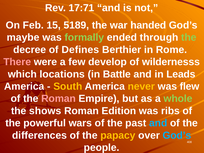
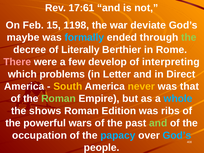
17:71: 17:71 -> 17:61 (81, 8)
5189: 5189 -> 1198 (76, 25)
handed: handed -> deviate (148, 25)
formally colour: light green -> light blue (84, 37)
Defines: Defines -> Literally (80, 50)
wildernesss: wildernesss -> interpreting (171, 62)
locations: locations -> problems (62, 74)
Battle: Battle -> Letter (117, 74)
Leads: Leads -> Direct (181, 74)
flew: flew -> that (189, 86)
Roman colour: pink -> light green (59, 99)
whole colour: light green -> light blue (178, 99)
and colour: light blue -> light green (158, 123)
differences: differences -> occupation (39, 135)
papacy colour: yellow -> light blue (118, 135)
